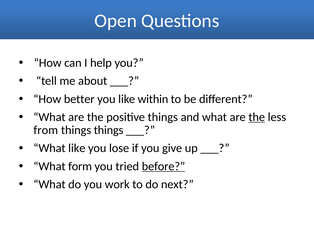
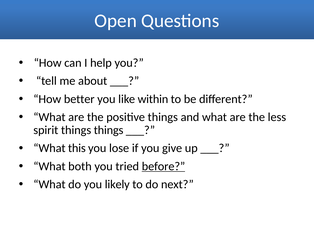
the underline: present -> none (257, 117)
from: from -> spirit (46, 130)
What like: like -> this (77, 149)
form: form -> both (80, 167)
work: work -> likely (117, 185)
